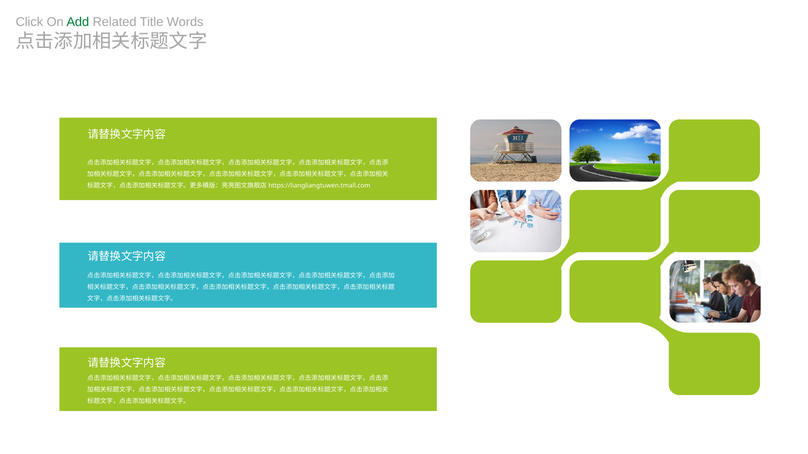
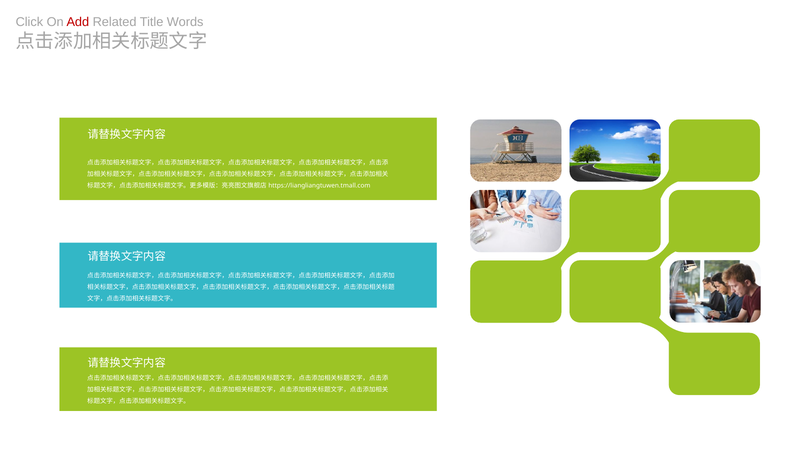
Add colour: green -> red (78, 22)
